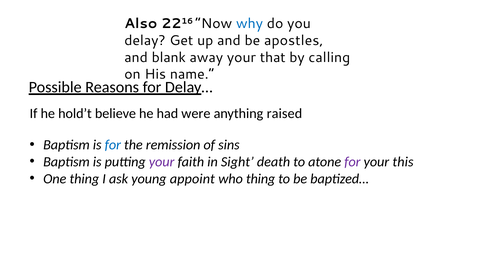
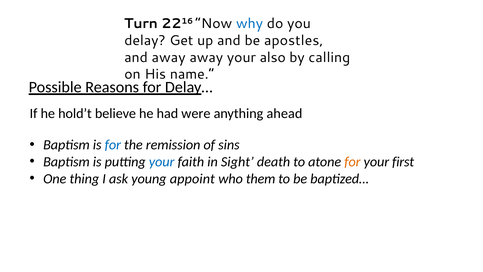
Also: Also -> Turn (141, 24)
and blank: blank -> away (169, 57)
that: that -> also (273, 57)
raised: raised -> ahead (284, 113)
your colour: purple -> blue (162, 162)
for colour: purple -> orange (352, 162)
this: this -> first (403, 162)
who thing: thing -> them (261, 178)
